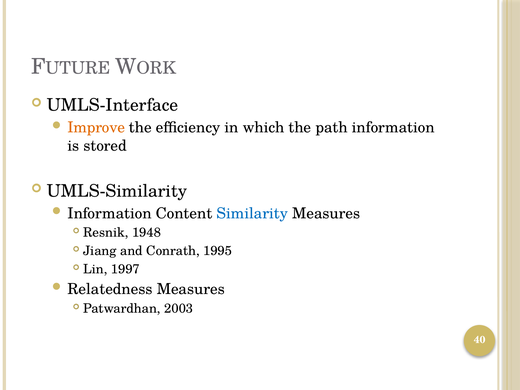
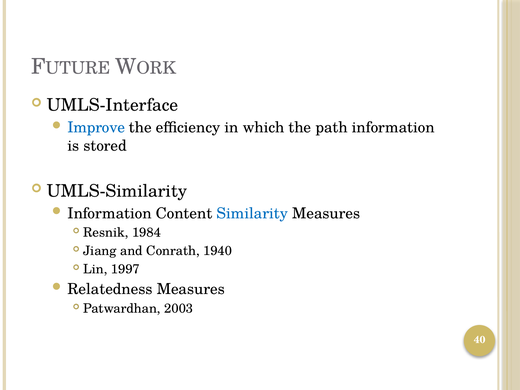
Improve colour: orange -> blue (96, 128)
1948: 1948 -> 1984 (147, 233)
1995: 1995 -> 1940 (218, 251)
